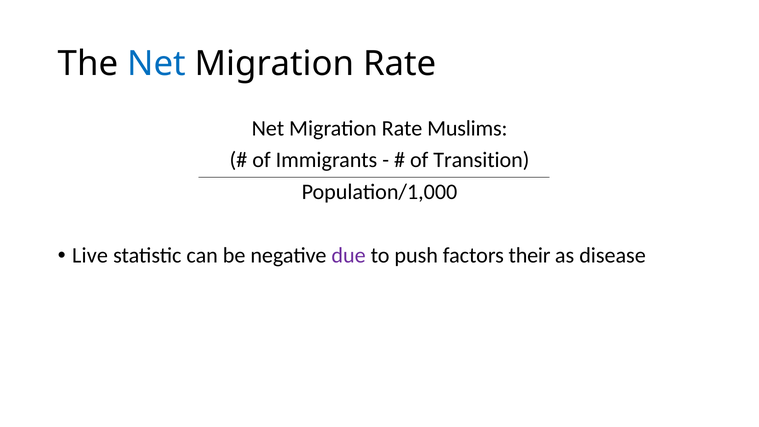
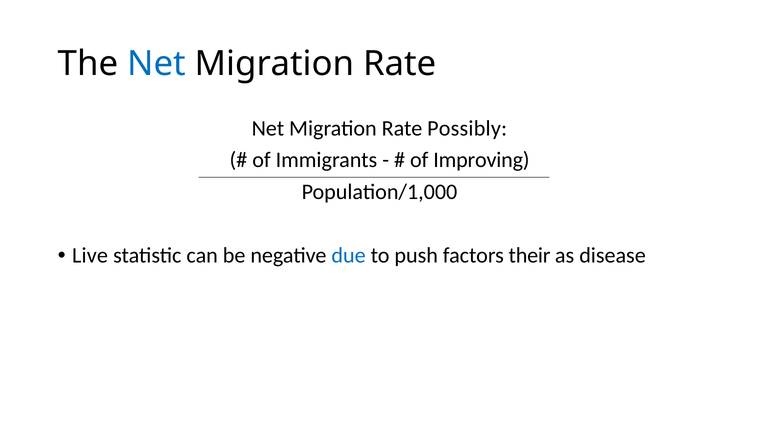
Muslims: Muslims -> Possibly (467, 128)
Transition: Transition -> Improving (481, 160)
due colour: purple -> blue (349, 256)
